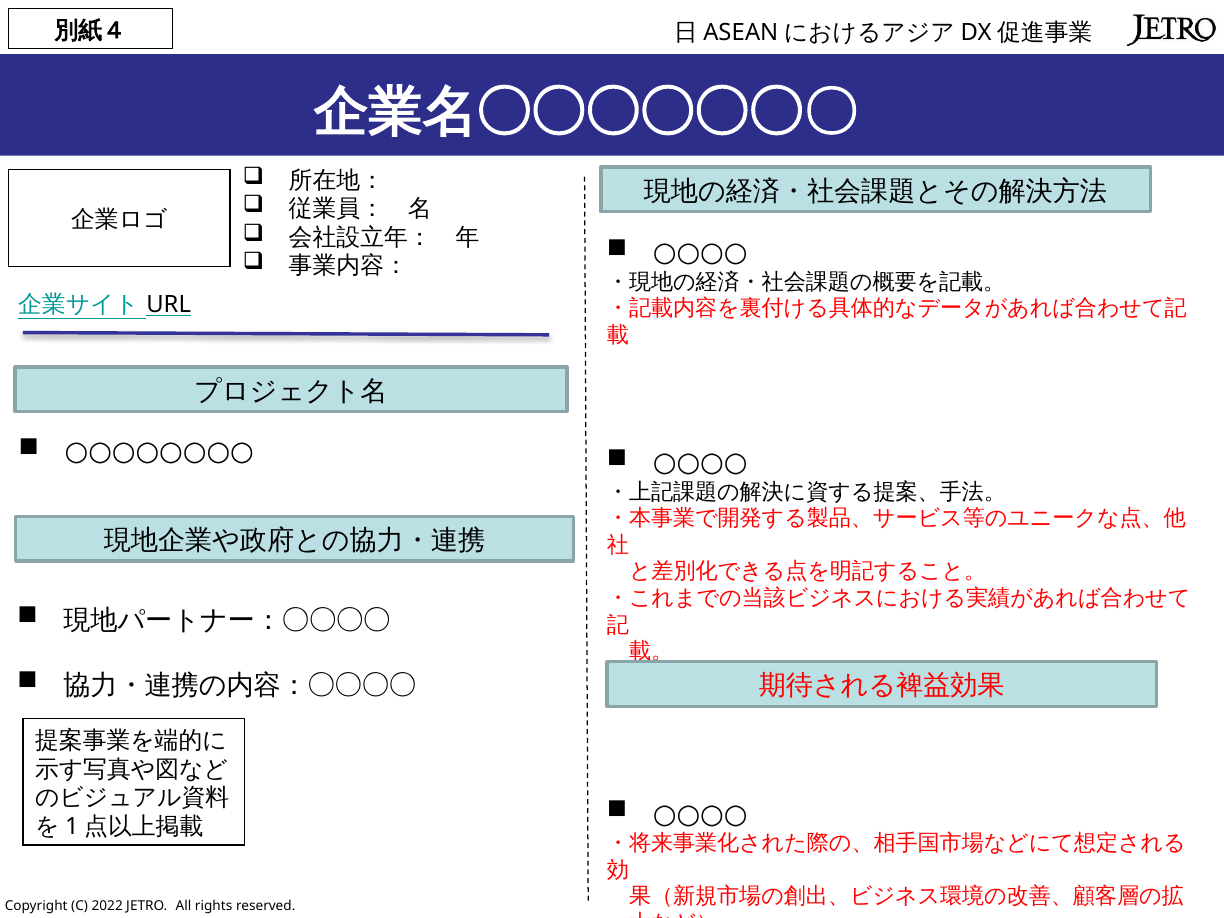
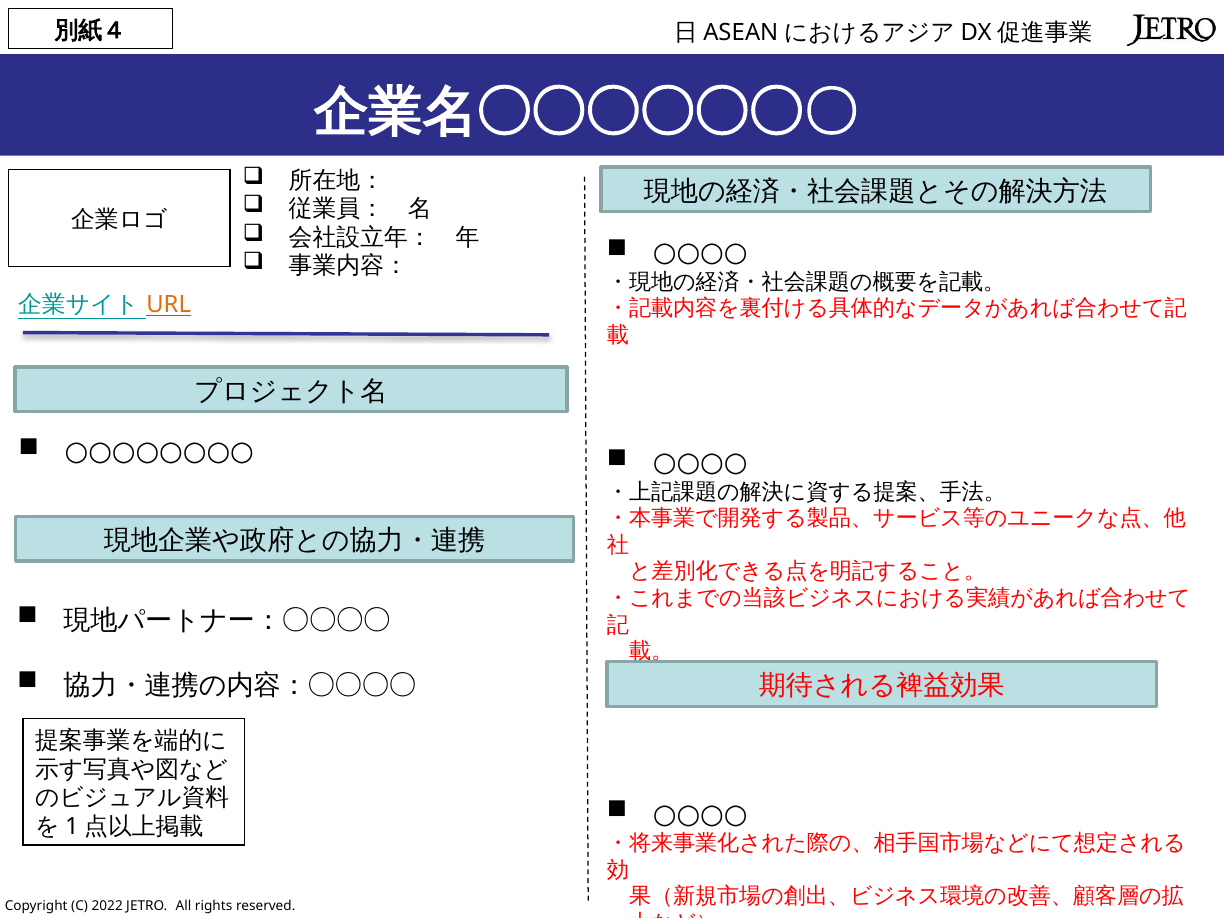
URL colour: black -> orange (169, 305)
